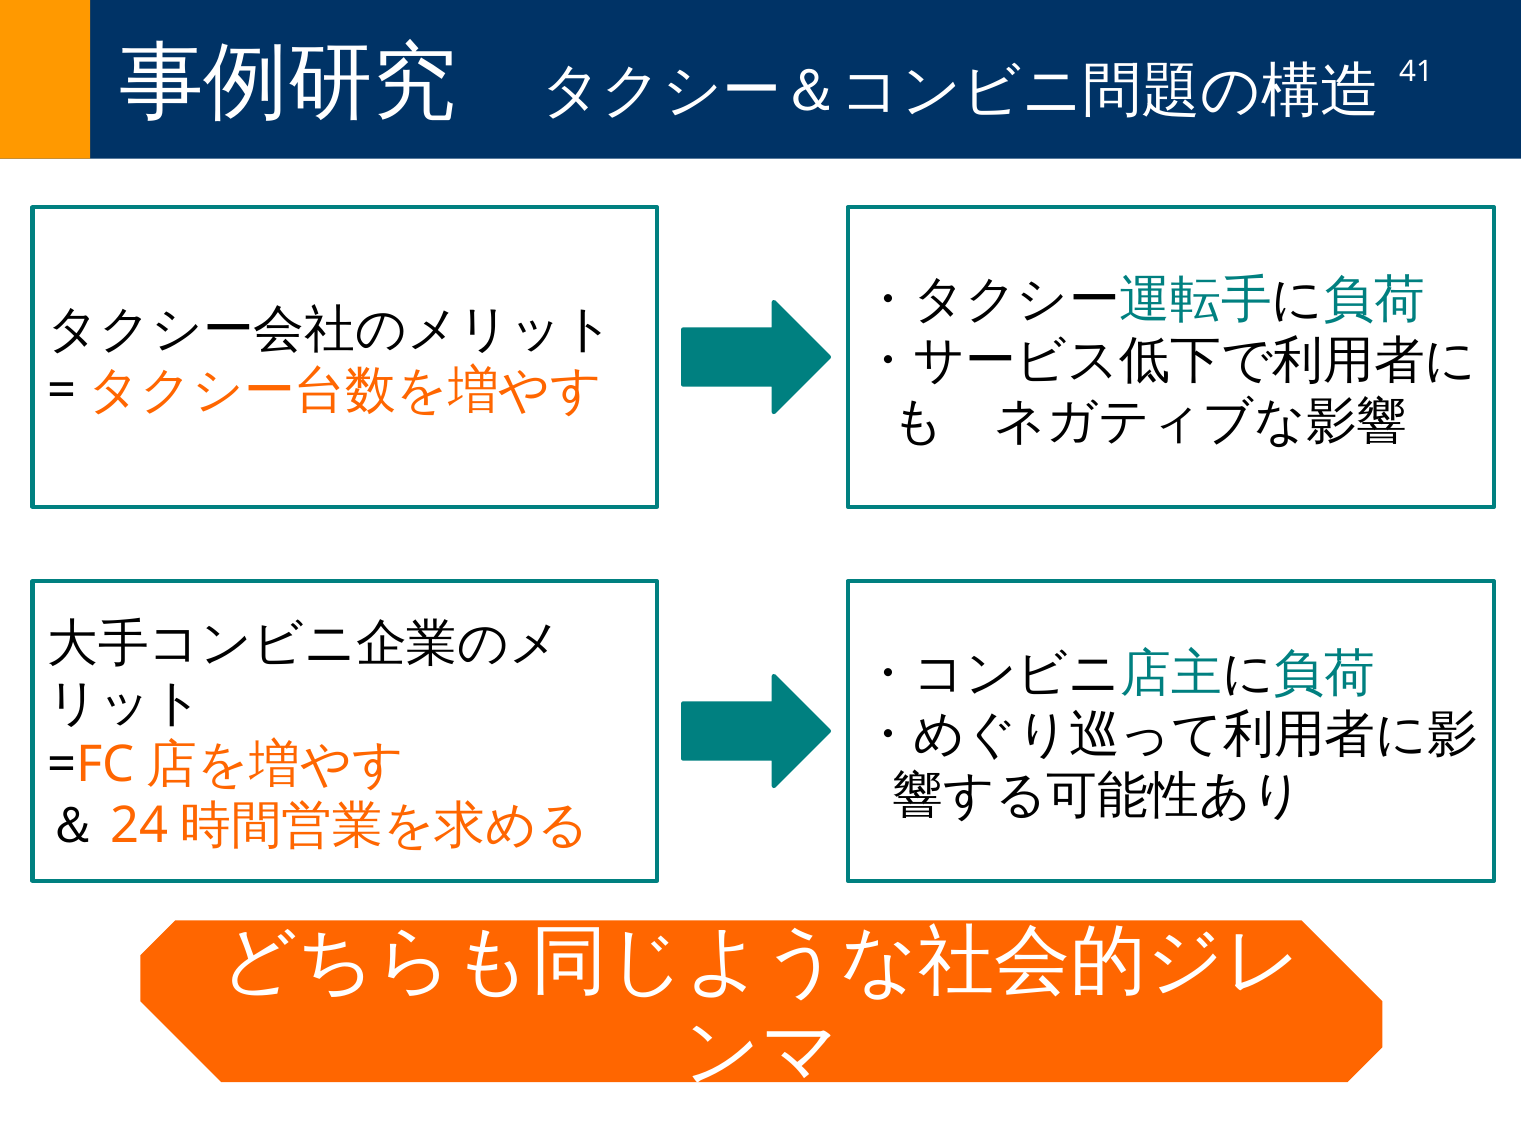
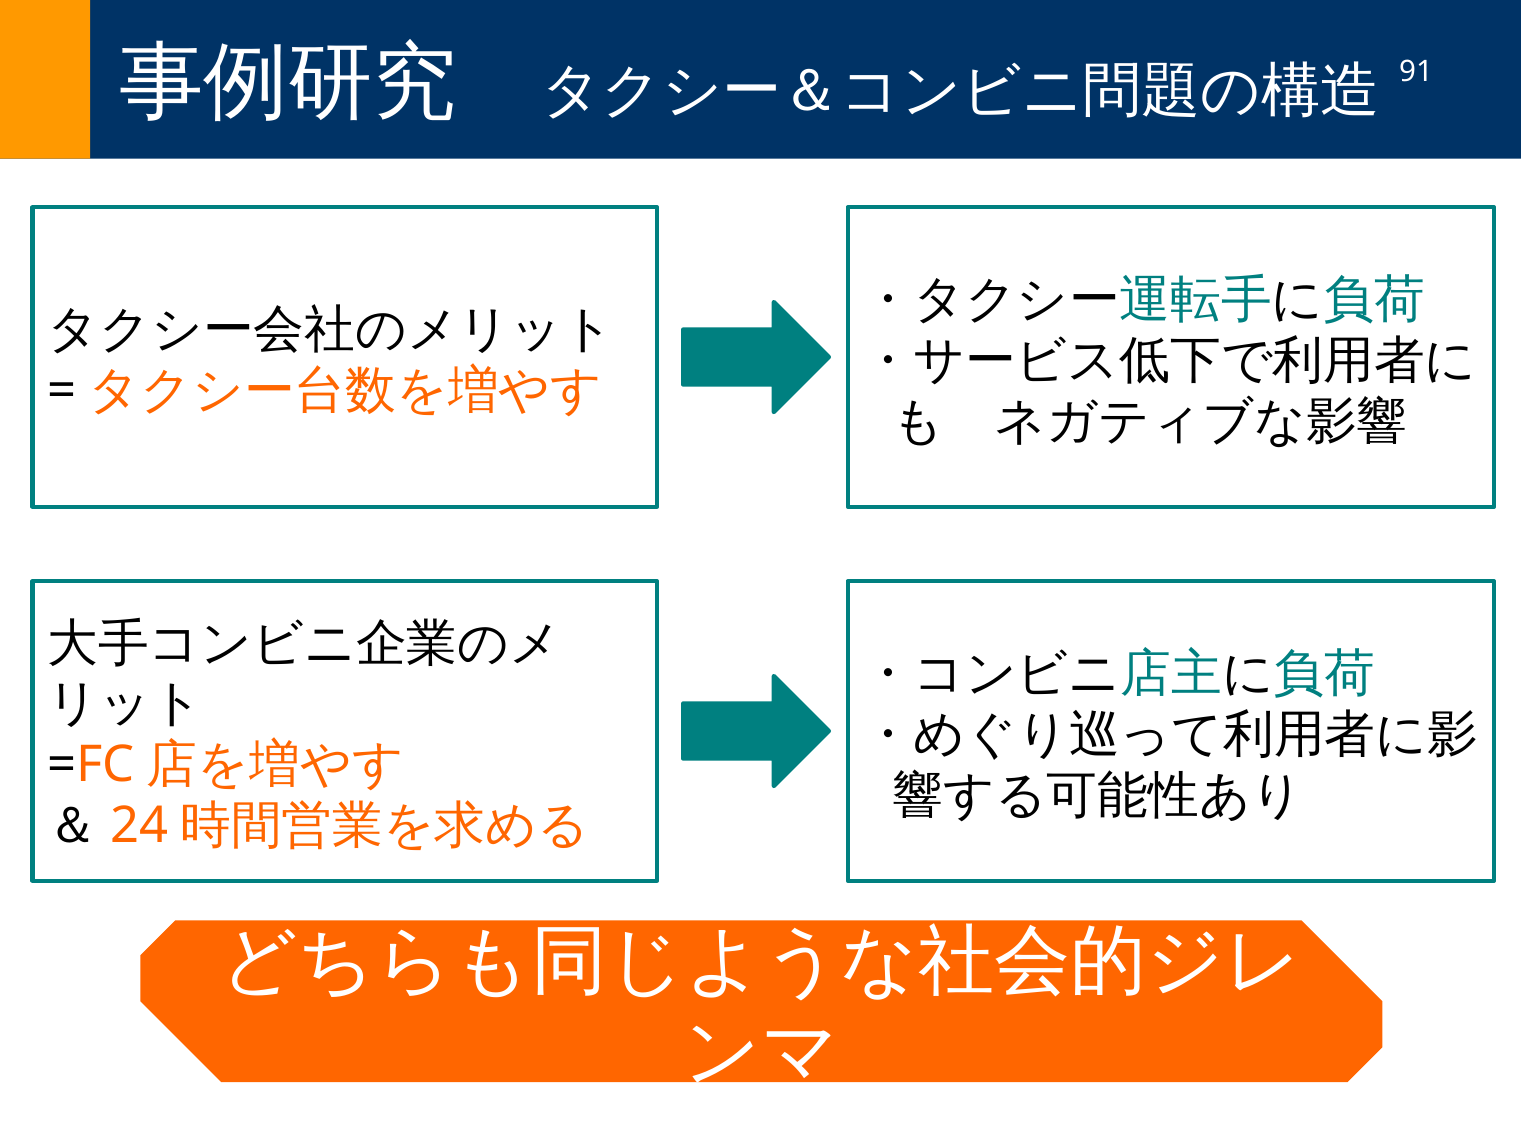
41: 41 -> 91 (1416, 71)
